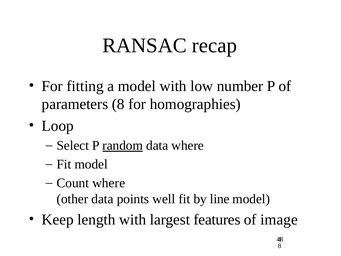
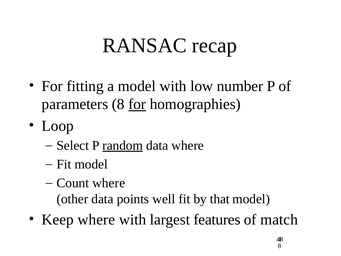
for underline: none -> present (137, 104)
line: line -> that (220, 199)
Keep length: length -> where (96, 219)
image: image -> match (279, 219)
